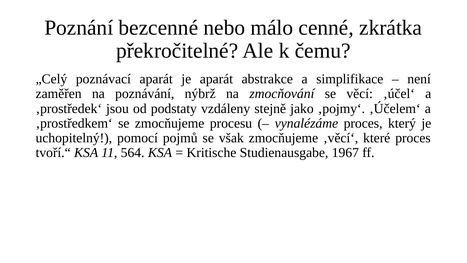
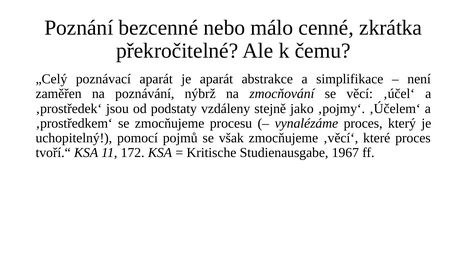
564: 564 -> 172 (133, 153)
